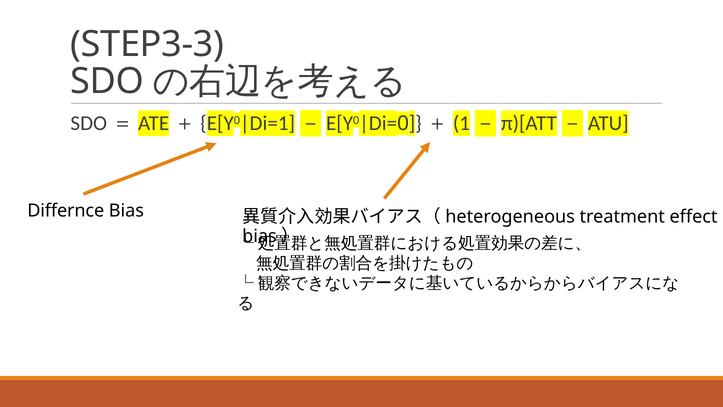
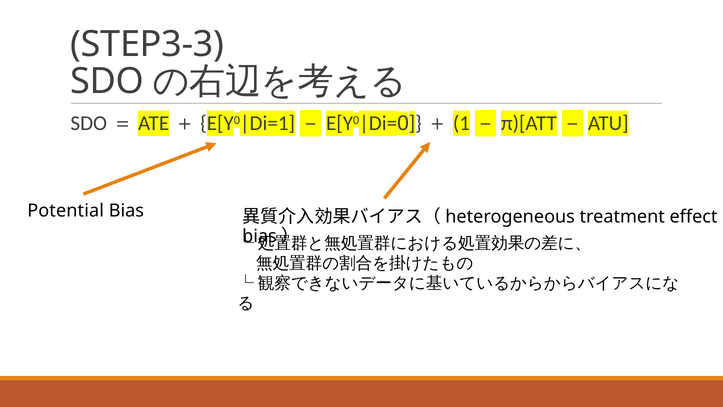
Differnce: Differnce -> Potential (66, 211)
